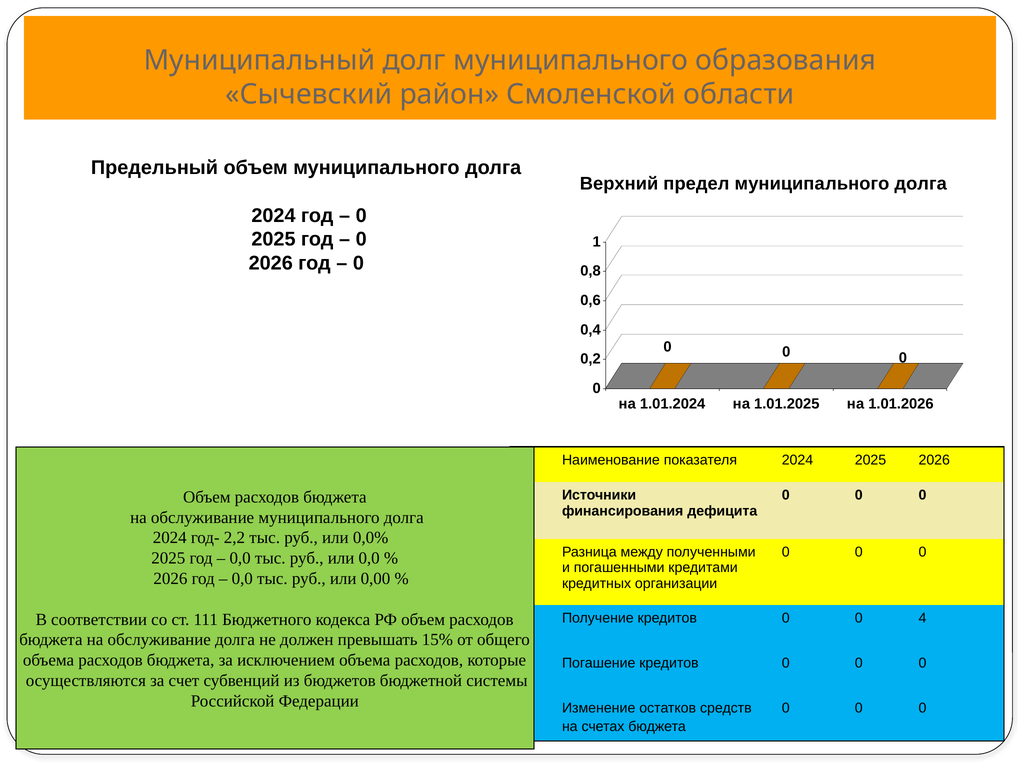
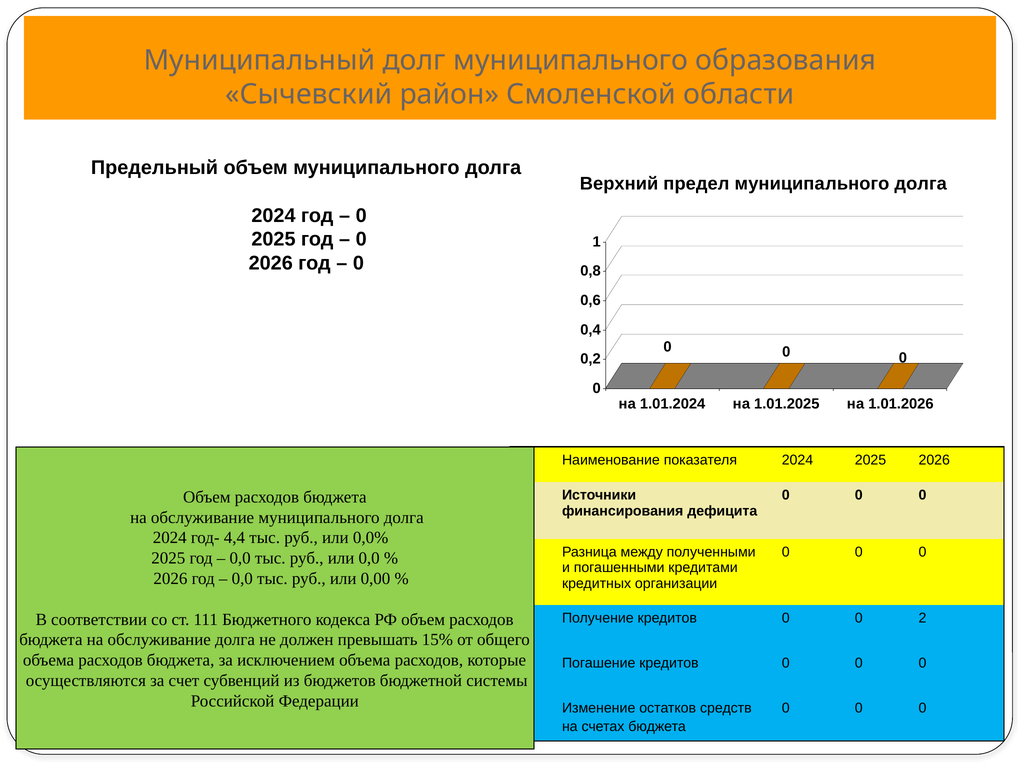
2,2: 2,2 -> 4,4 (234, 538)
4: 4 -> 2 (923, 618)
